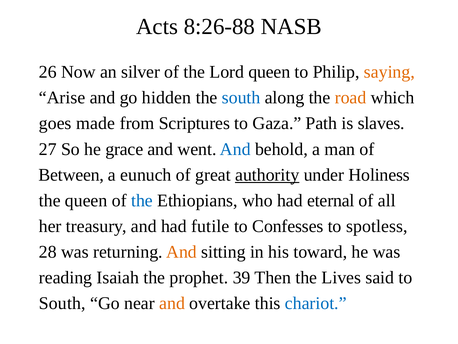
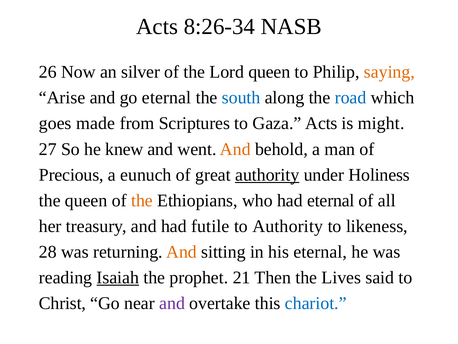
8:26-88: 8:26-88 -> 8:26-34 (219, 27)
go hidden: hidden -> eternal (167, 98)
road colour: orange -> blue (351, 98)
Gaza Path: Path -> Acts (321, 123)
slaves: slaves -> might (381, 123)
grace: grace -> knew (124, 149)
And colour: blue -> orange (235, 149)
Between: Between -> Precious (71, 175)
the colour: blue -> orange (142, 200)
to Confesses: Confesses -> Authority (288, 226)
spotless: spotless -> likeness (377, 226)
his toward: toward -> eternal (320, 252)
Isaiah underline: none -> present (118, 277)
39: 39 -> 21 (242, 277)
South: South -> Christ (62, 303)
and colour: orange -> purple (172, 303)
